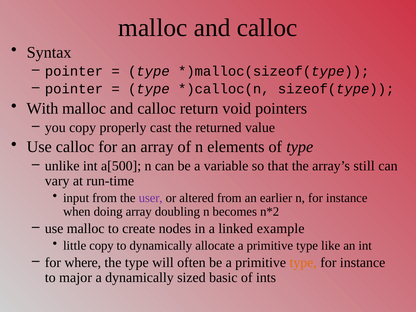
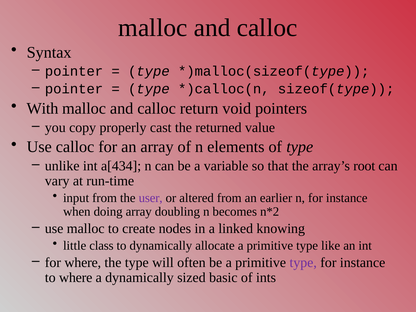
a[500: a[500 -> a[434 (121, 166)
still: still -> root (364, 166)
example: example -> knowing (281, 229)
little copy: copy -> class (101, 246)
type colour: orange -> purple (303, 263)
to major: major -> where (76, 278)
